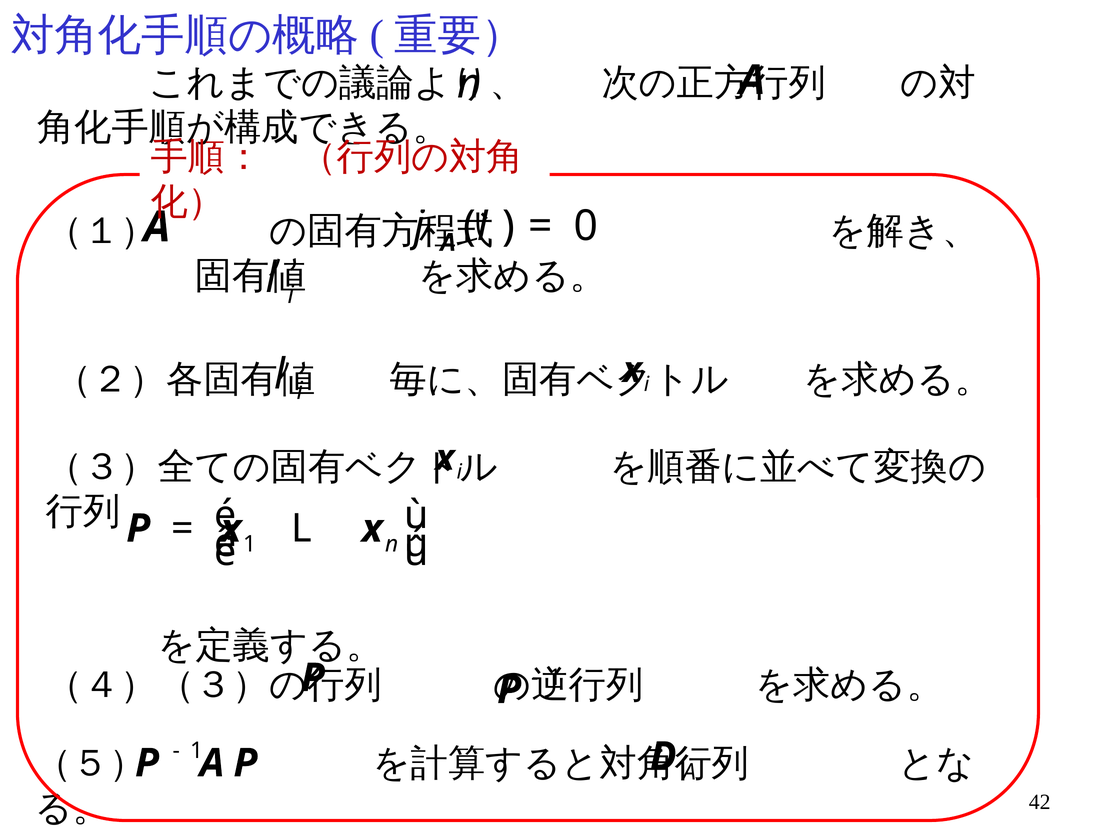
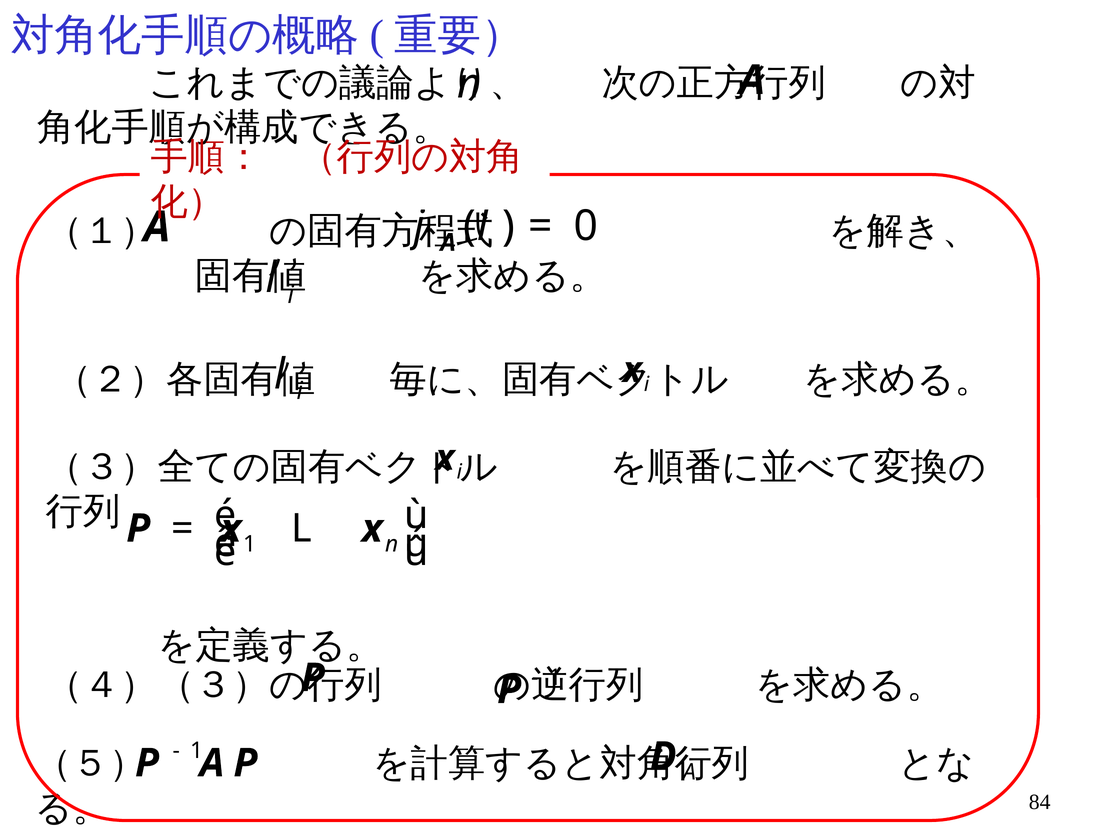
42: 42 -> 84 (1040, 802)
